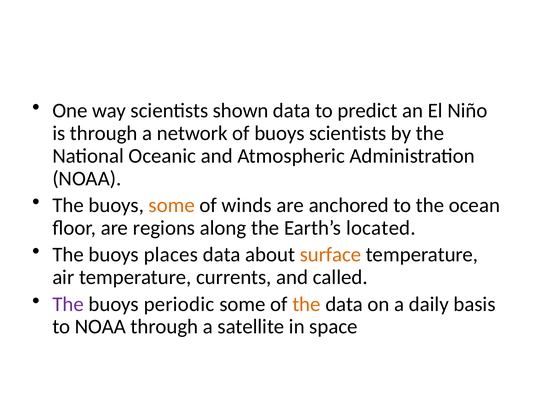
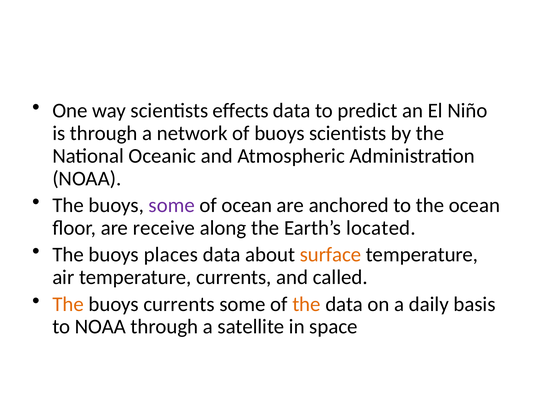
shown: shown -> effects (241, 111)
some colour: orange -> purple (172, 205)
of winds: winds -> ocean (247, 205)
regions: regions -> receive (164, 228)
The colour: purple -> orange (68, 304)
buoys periodic: periodic -> currents (179, 304)
